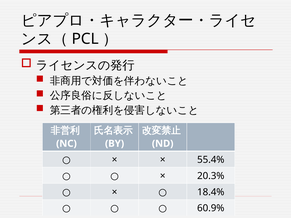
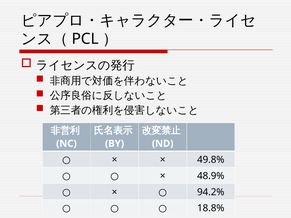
55.4%: 55.4% -> 49.8% (211, 160)
20.3%: 20.3% -> 48.9% (211, 176)
18.4%: 18.4% -> 94.2% (211, 192)
60.9%: 60.9% -> 18.8% (211, 208)
